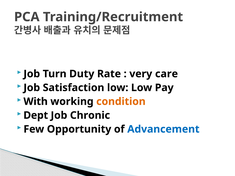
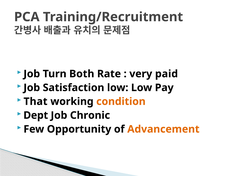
Duty: Duty -> Both (82, 74)
care: care -> paid (167, 74)
With: With -> That (36, 102)
Advancement colour: blue -> orange (163, 129)
